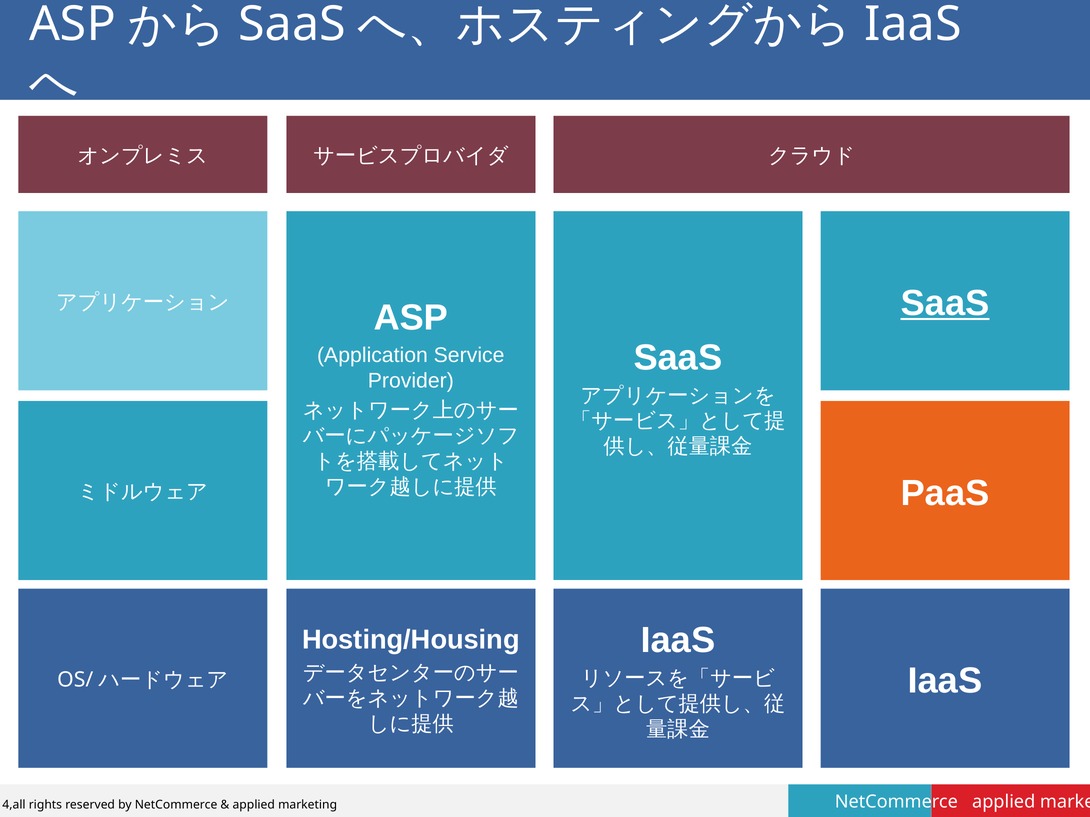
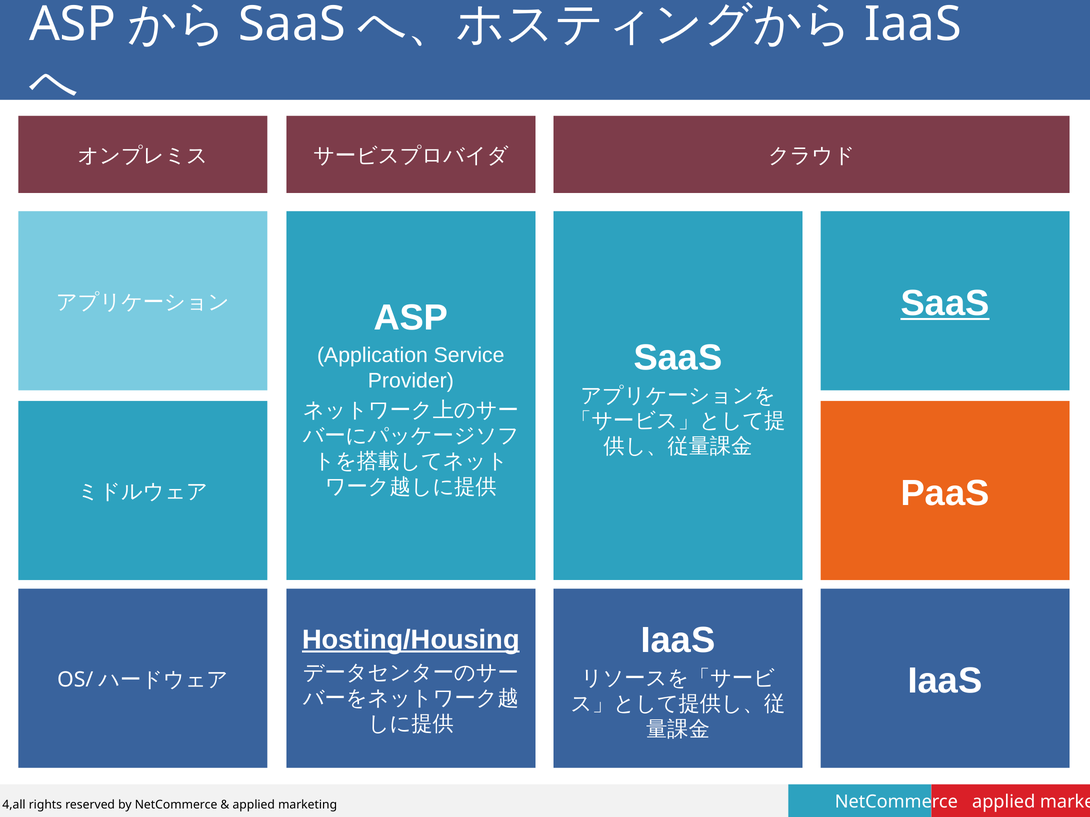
Hosting/Housing underline: none -> present (411, 640)
